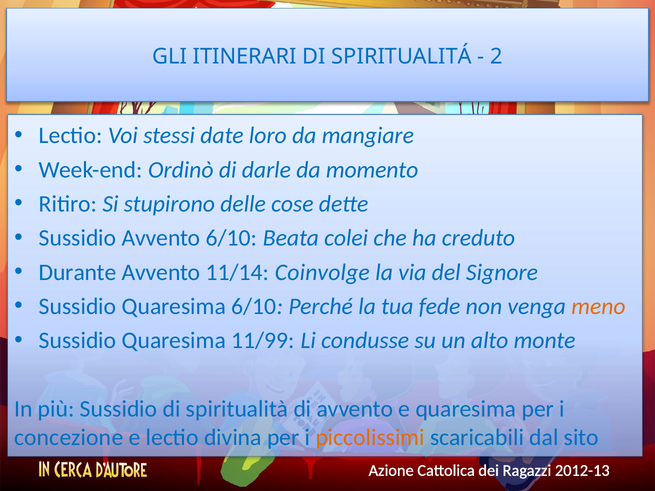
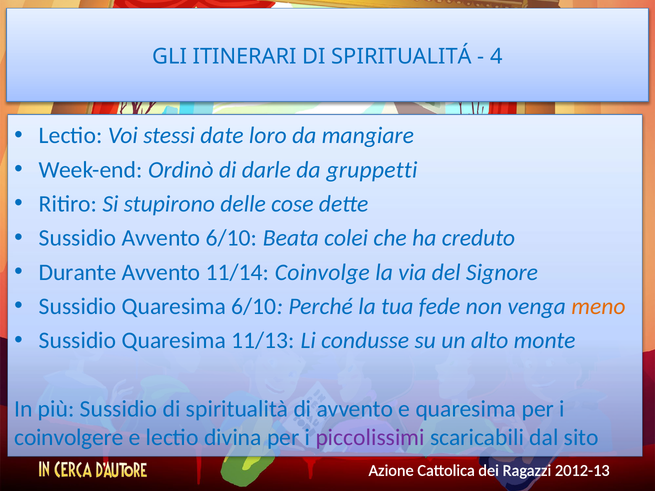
2: 2 -> 4 (496, 56)
momento: momento -> gruppetti (372, 170)
11/99: 11/99 -> 11/13 (263, 341)
concezione: concezione -> coinvolgere (69, 438)
piccolissimi colour: orange -> purple (370, 438)
